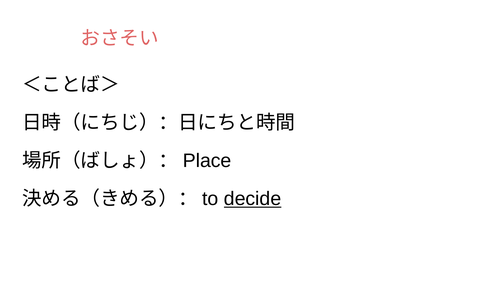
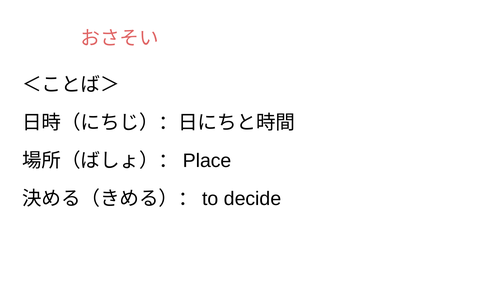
decide underline: present -> none (253, 199)
